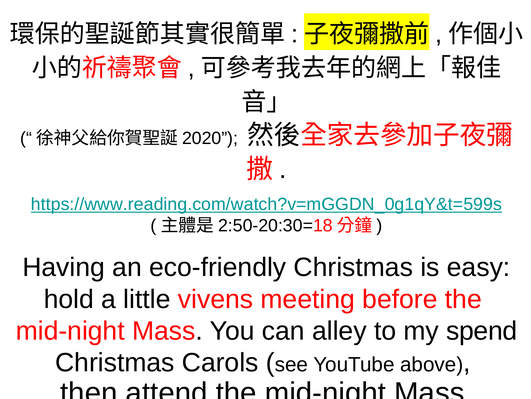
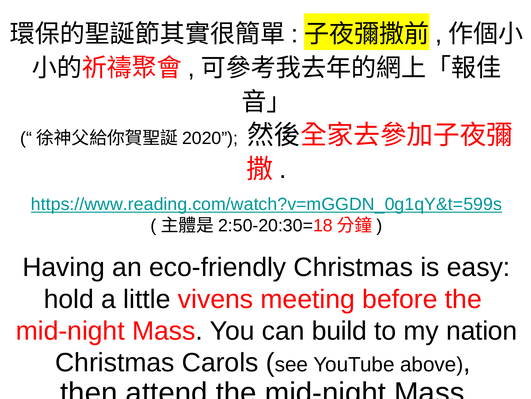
alley: alley -> build (339, 330)
spend: spend -> nation (482, 330)
